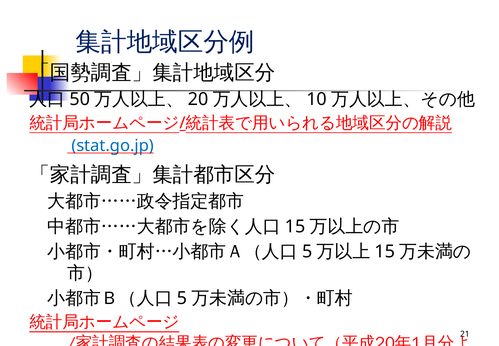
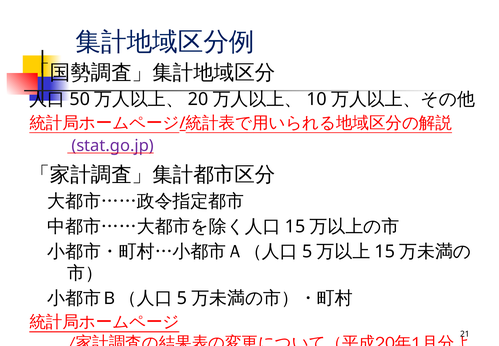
stat.go.jp colour: blue -> purple (113, 145)
